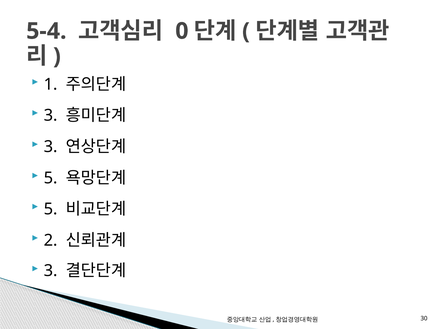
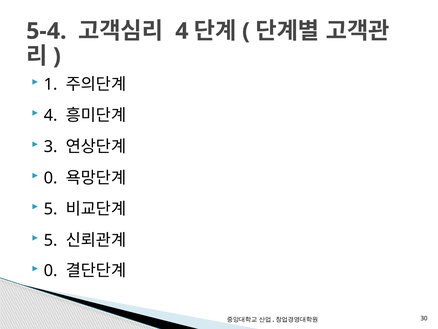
0: 0 -> 4 (182, 31)
3: 3 -> 4 (51, 115)
5: 5 -> 0 (51, 178)
2: 2 -> 5 (51, 240)
3: 3 -> 0 (51, 270)
